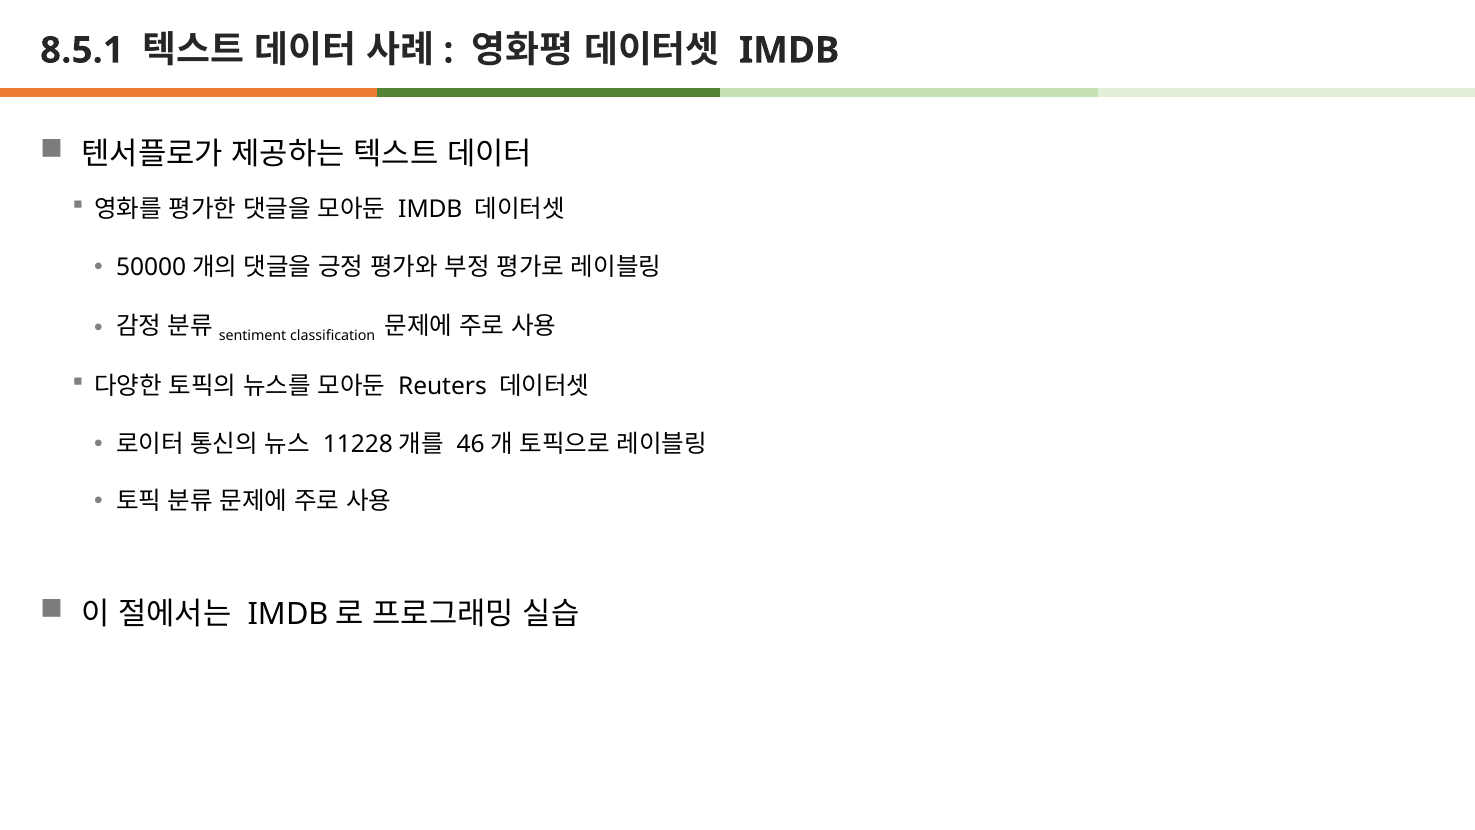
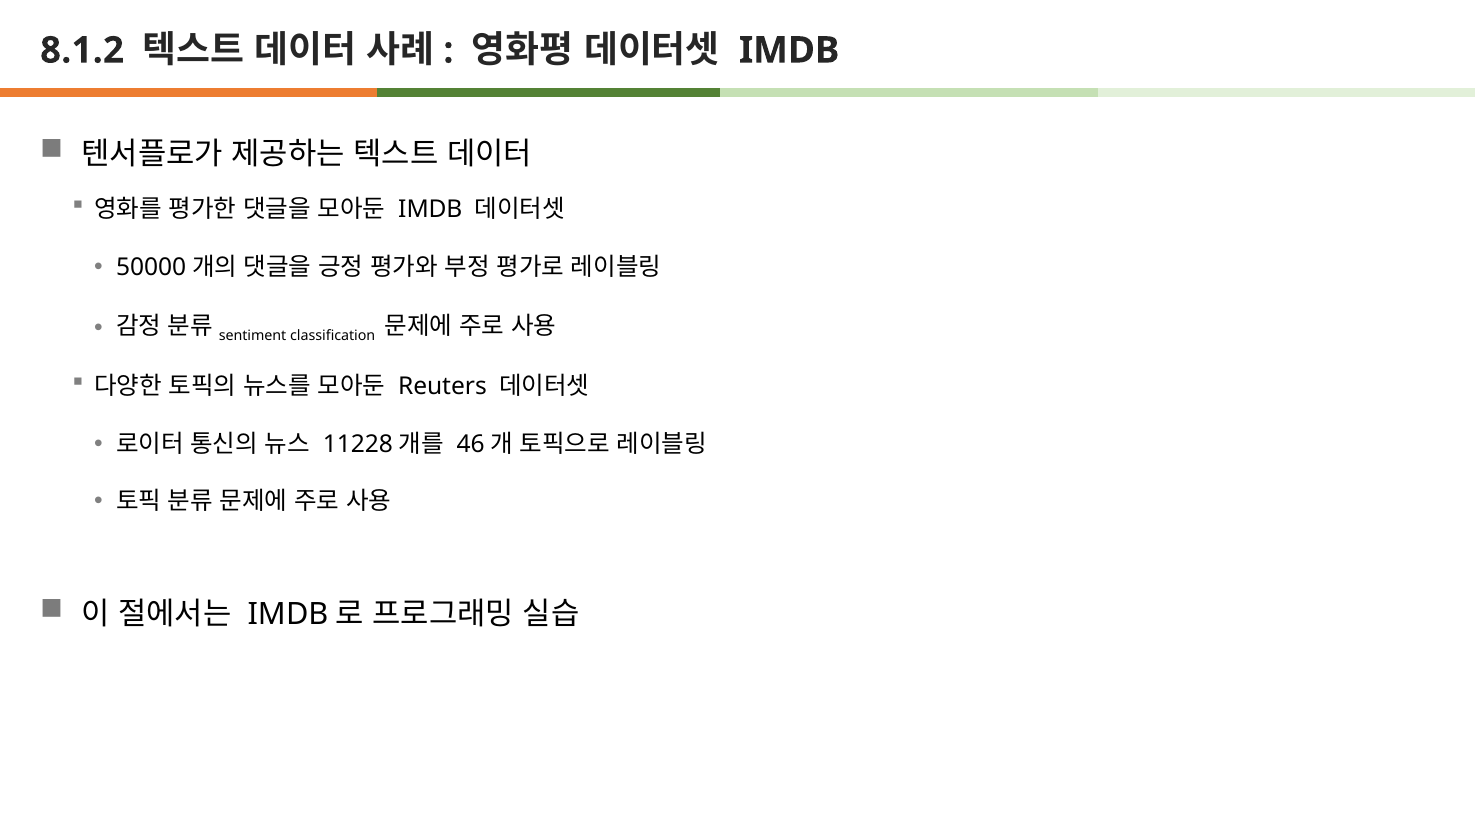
8.5.1: 8.5.1 -> 8.1.2 (82, 50)
